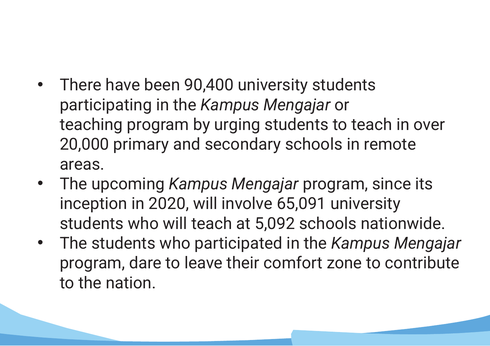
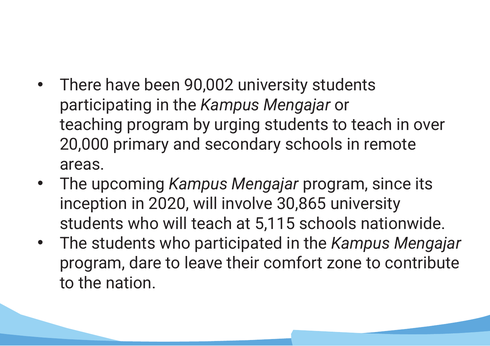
90,400: 90,400 -> 90,002 (209, 85)
65,091: 65,091 -> 30,865 (301, 204)
5,092: 5,092 -> 5,115 (275, 224)
